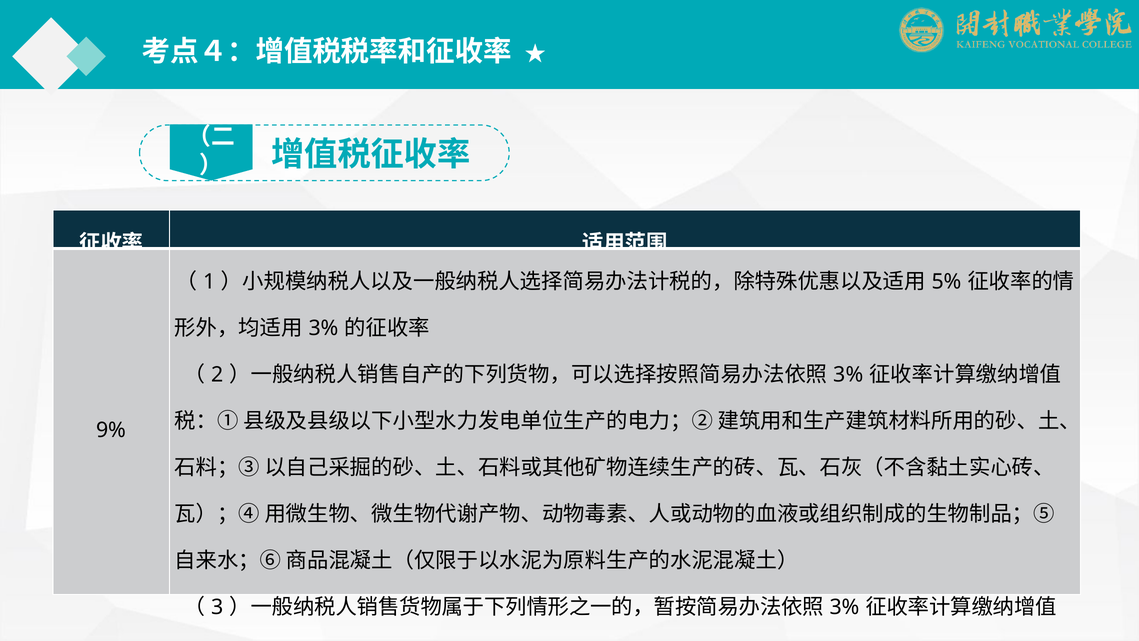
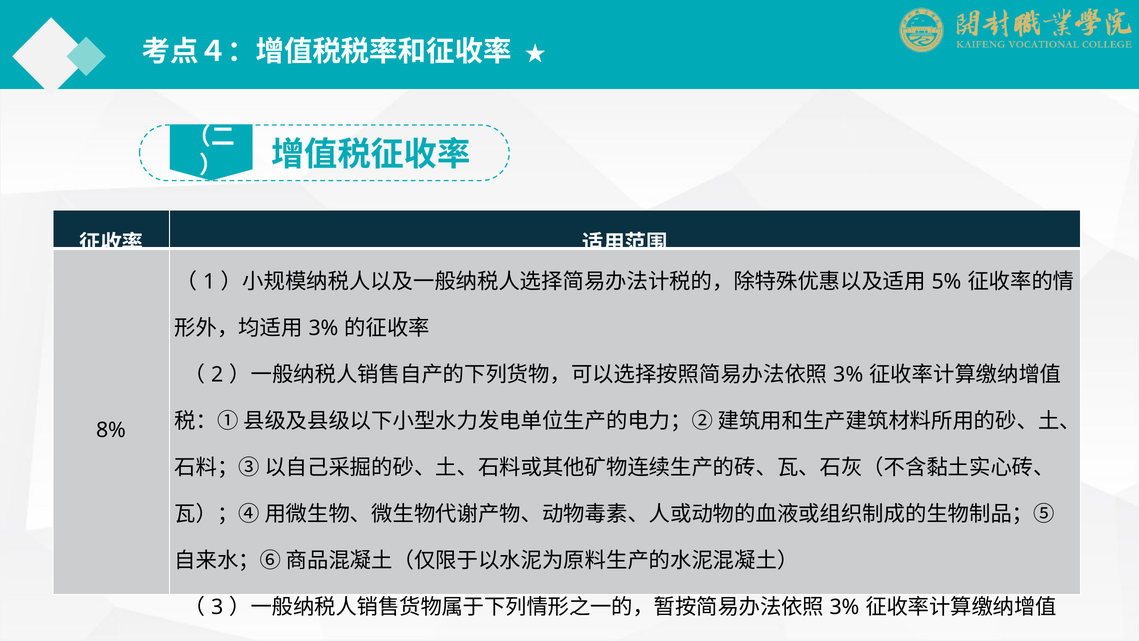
9%: 9% -> 8% (111, 430)
